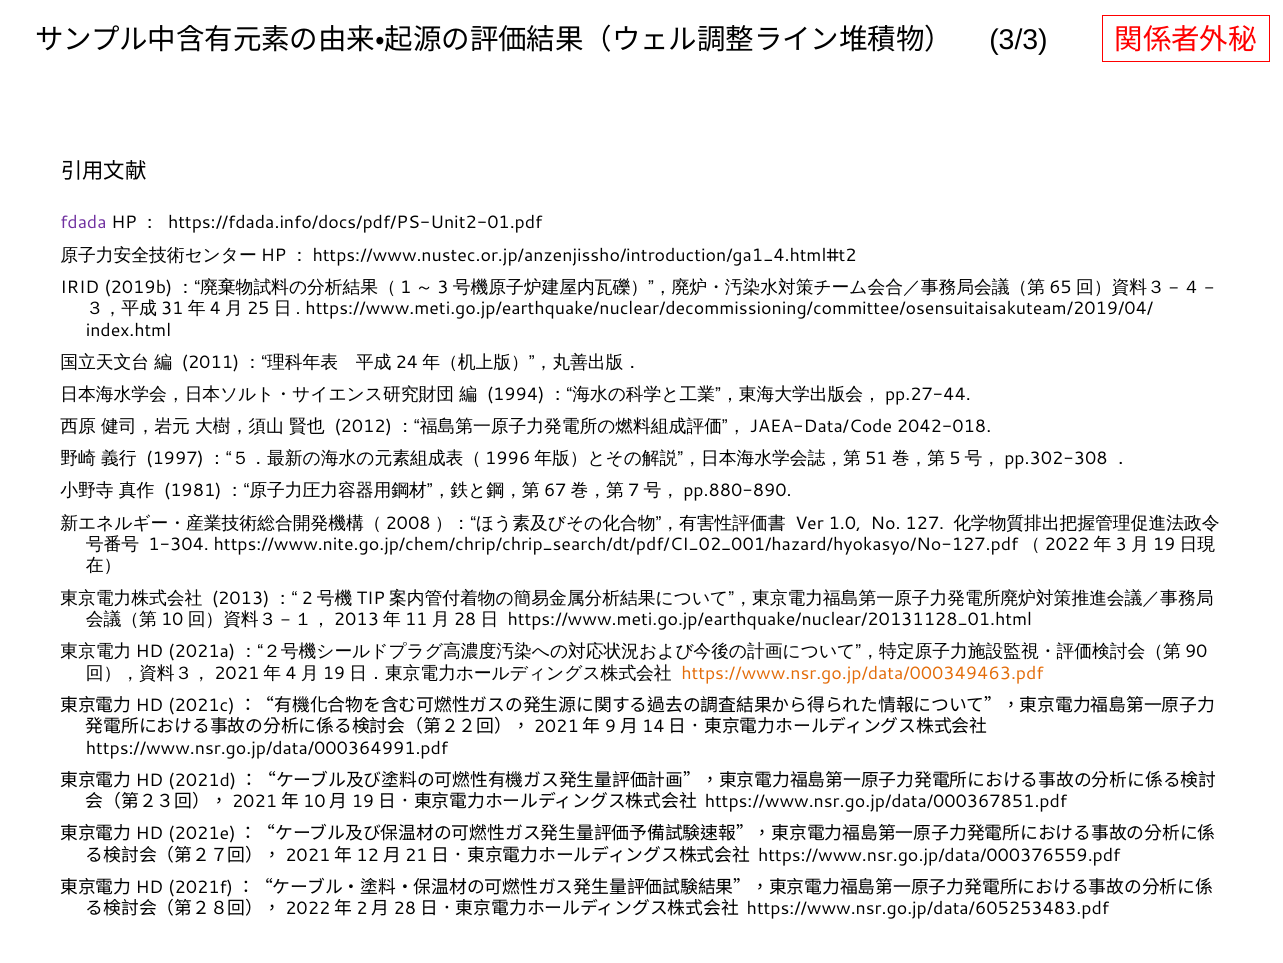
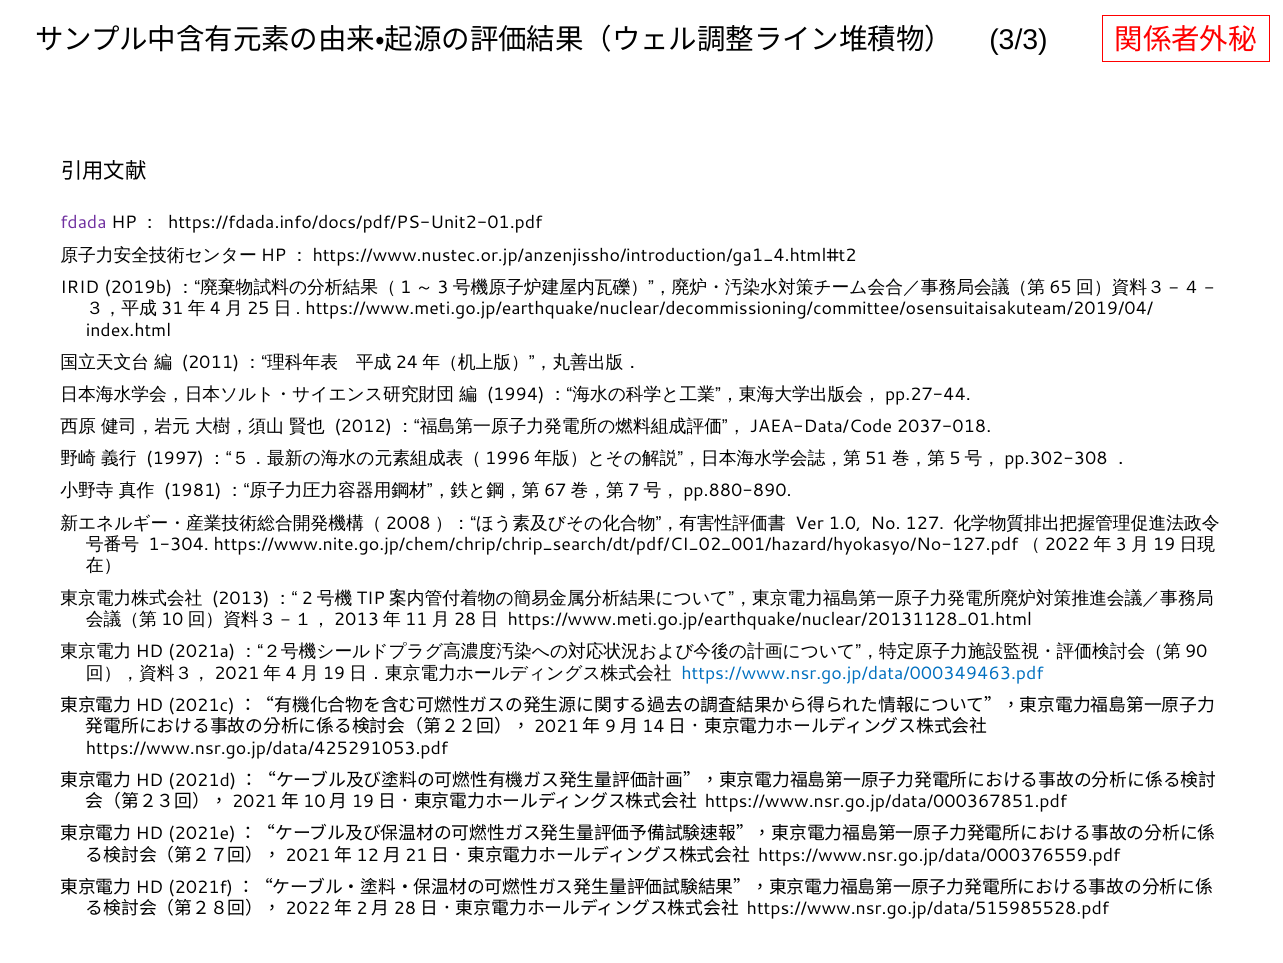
2042-018: 2042-018 -> 2037-018 (944, 426)
https://www.nsr.go.jp/data/000349463.pdf colour: orange -> blue (862, 673)
https://www.nsr.go.jp/data/000364991.pdf: https://www.nsr.go.jp/data/000364991.pdf -> https://www.nsr.go.jp/data/425291053.pdf (267, 748)
https://www.nsr.go.jp/data/605253483.pdf: https://www.nsr.go.jp/data/605253483.pdf -> https://www.nsr.go.jp/data/515985528.pdf (928, 908)
